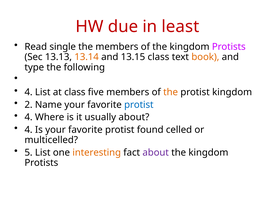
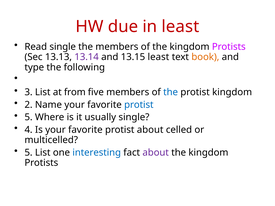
13.14 colour: orange -> purple (87, 57)
13.15 class: class -> least (158, 57)
4: 4 -> 3 (29, 92)
at class: class -> from (75, 92)
the colour: orange -> blue (171, 92)
4: 4 -> 5 (29, 117)
usually about: about -> single (134, 117)
protist found: found -> about (150, 130)
interesting colour: orange -> blue (97, 153)
